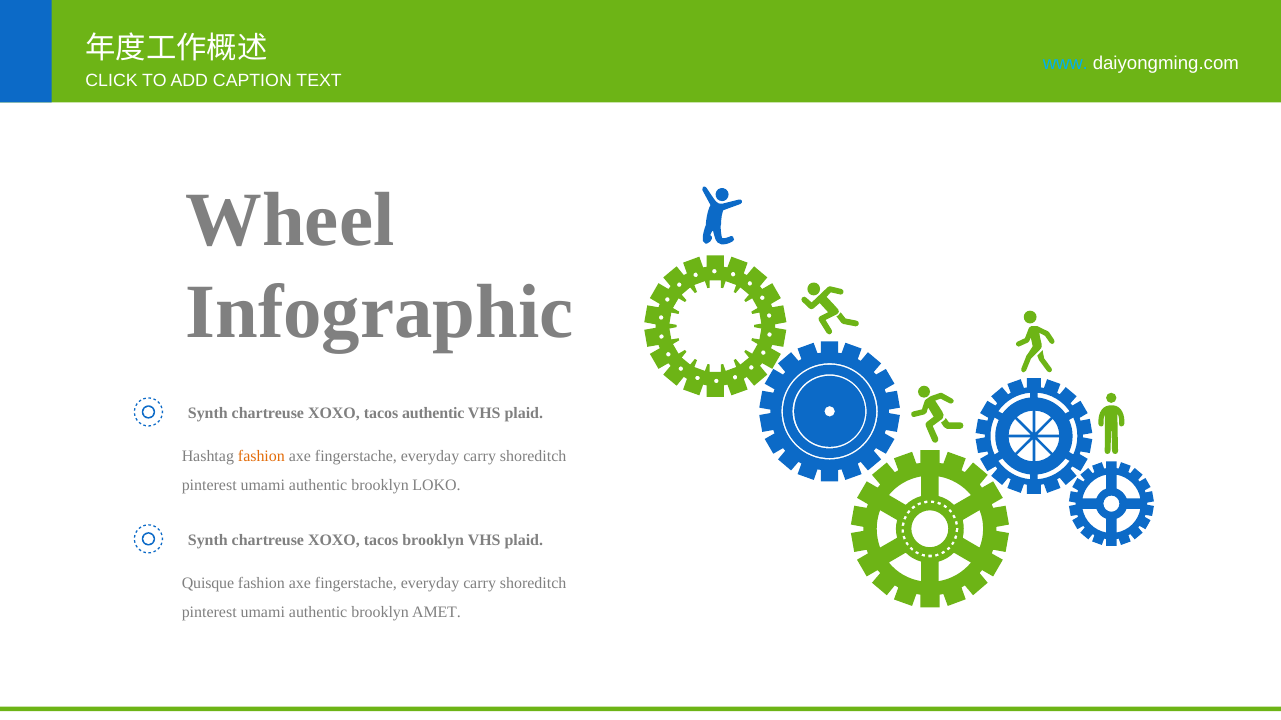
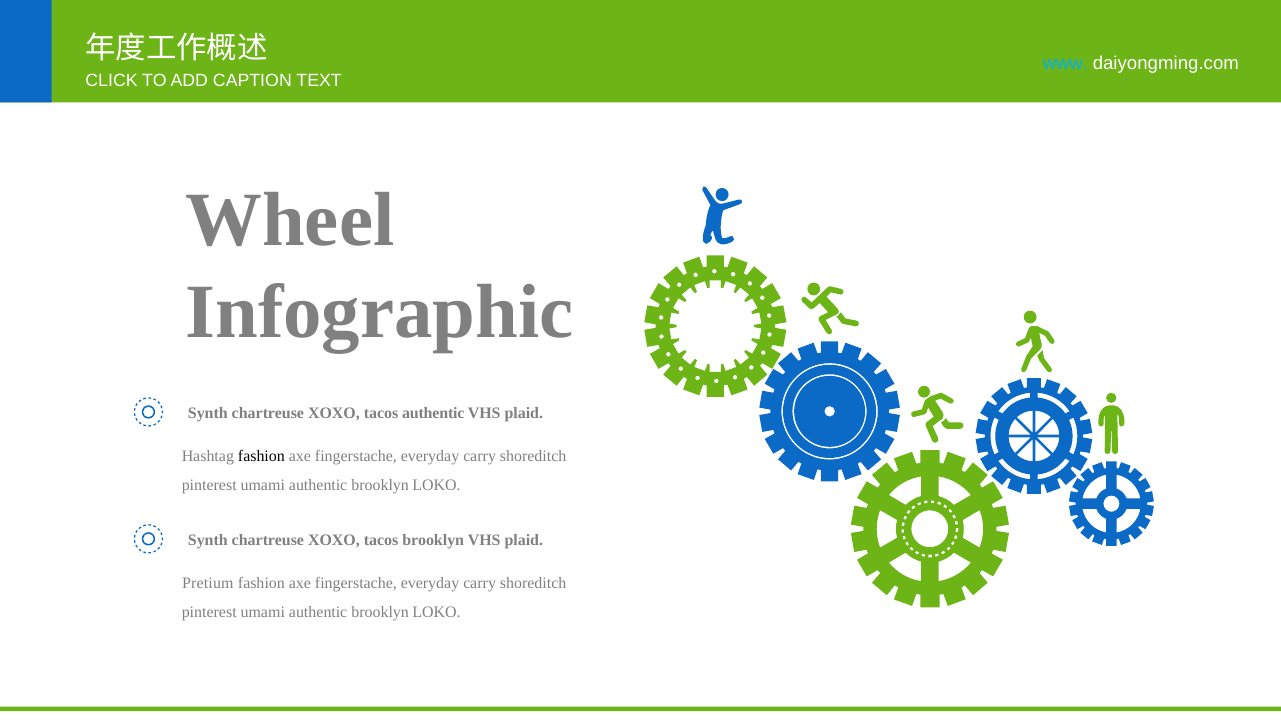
fashion colour: orange -> black (261, 457)
Quisque: Quisque -> Pretium (208, 584)
AMET: AMET -> LOKO (436, 612)
